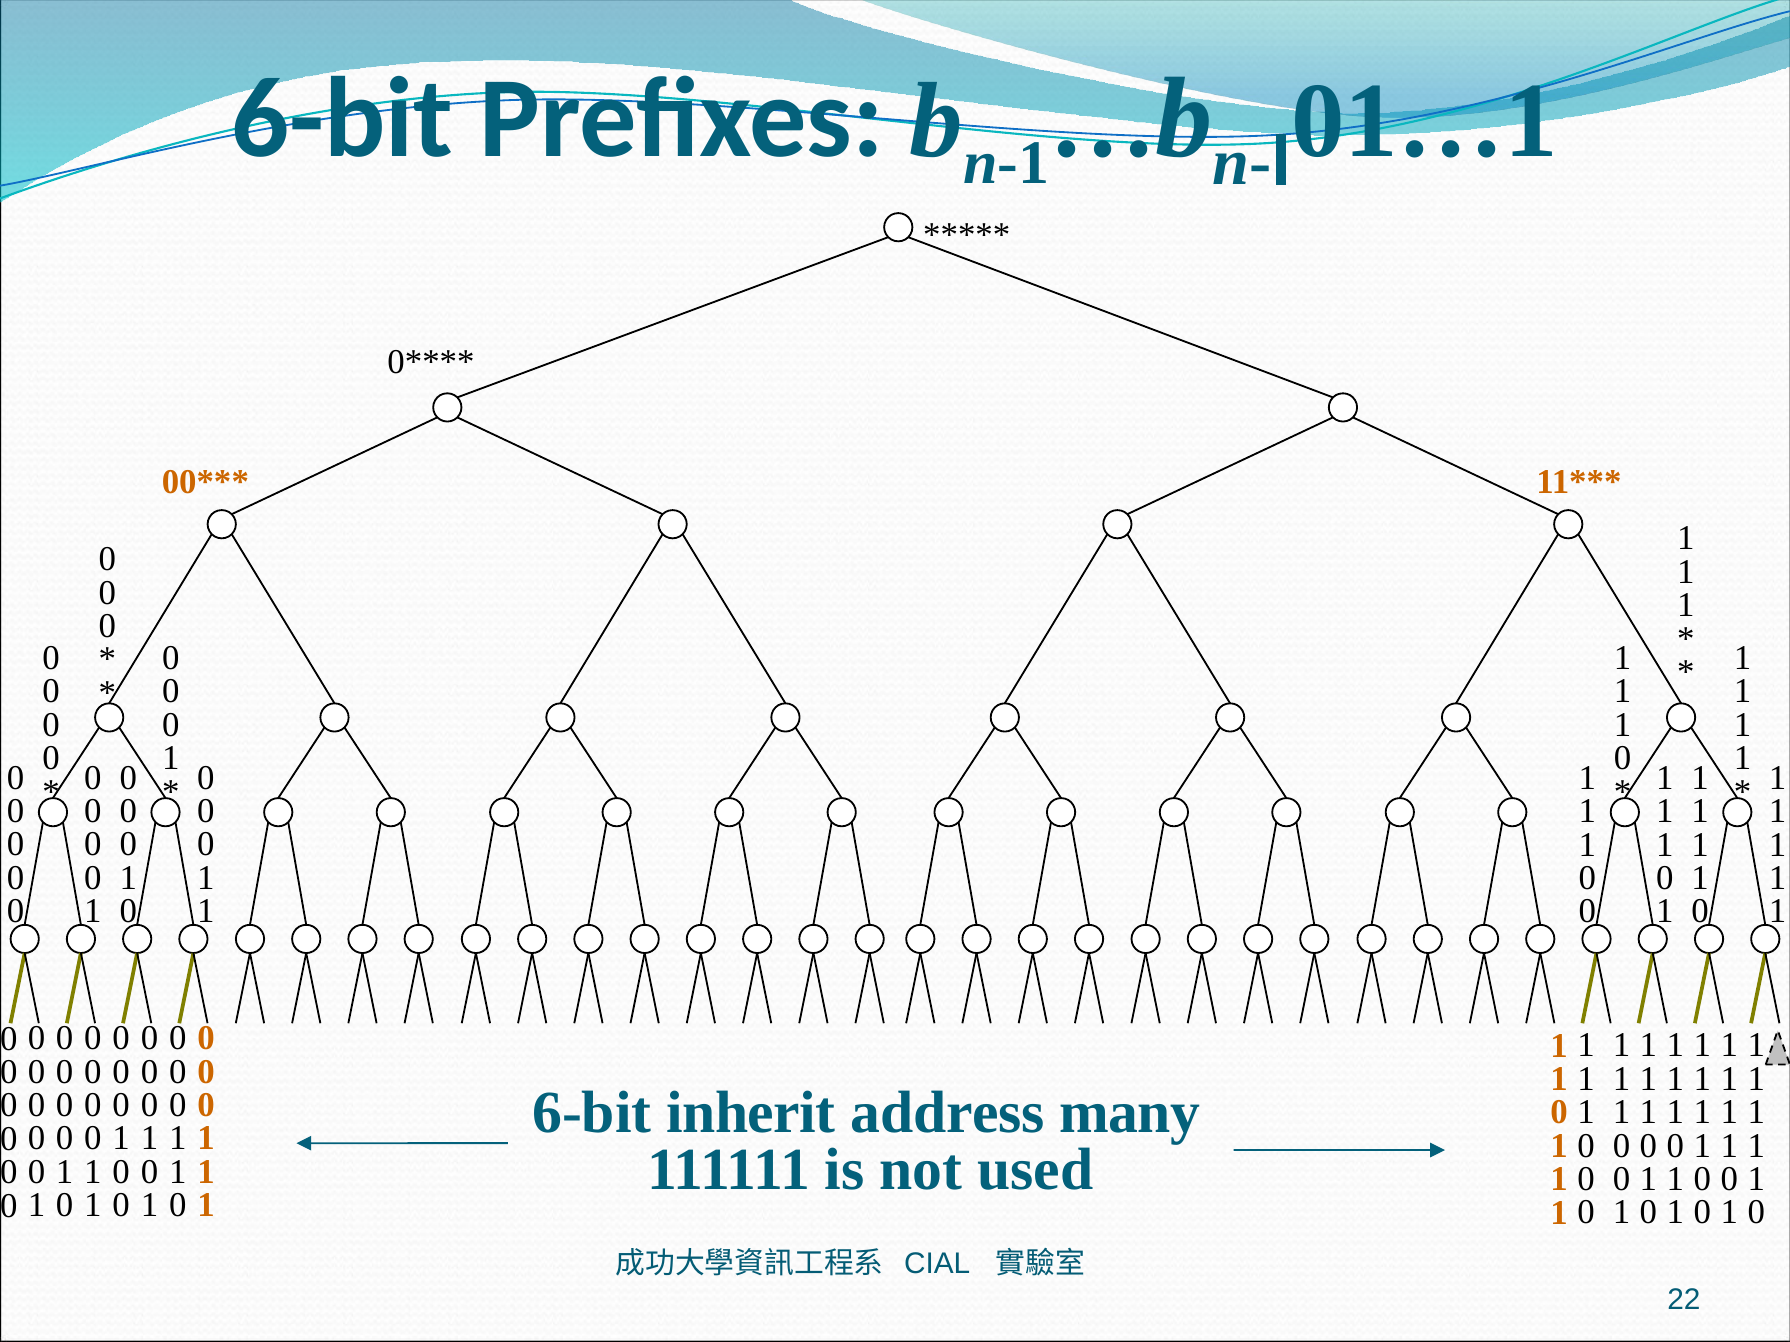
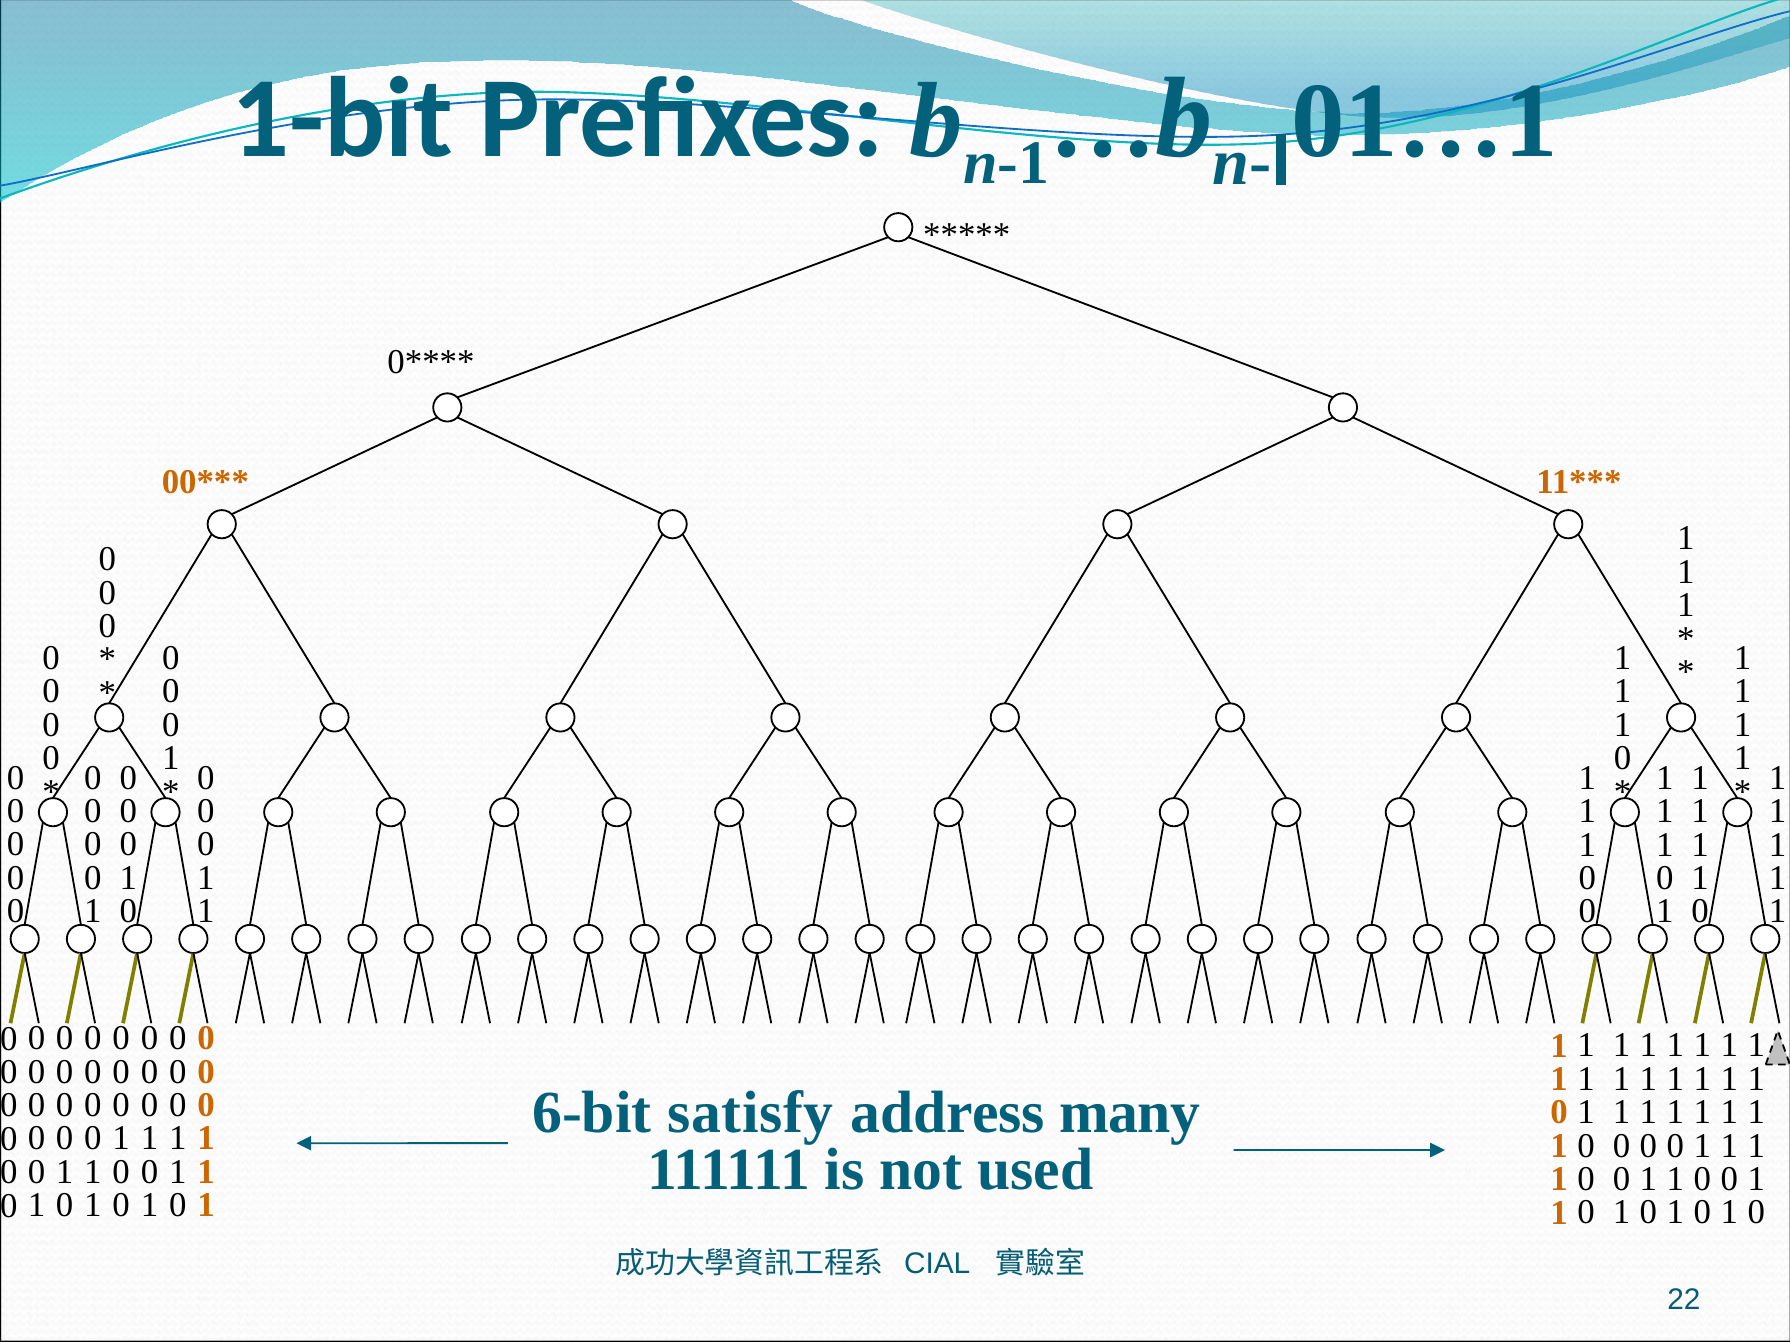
6-bit: 6-bit -> 1-bit (343, 119)
inherit: inherit -> satisfy (751, 1113)
